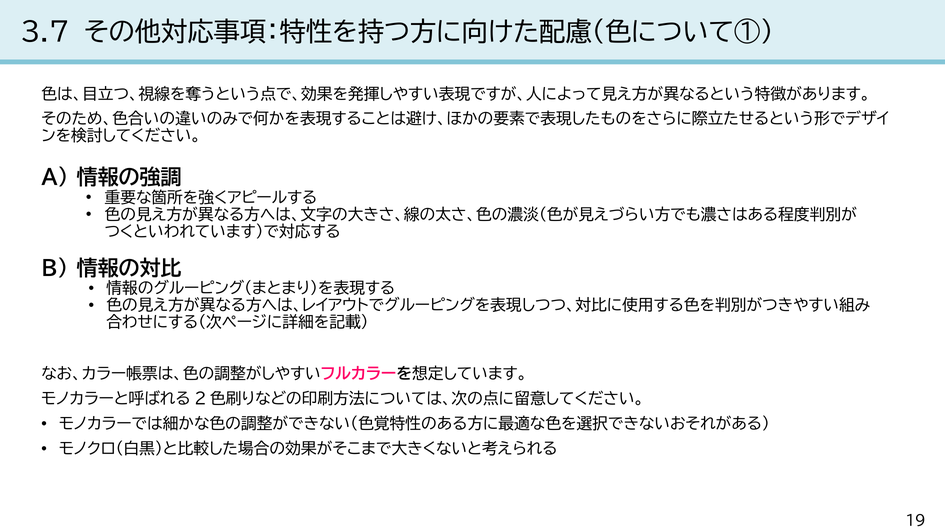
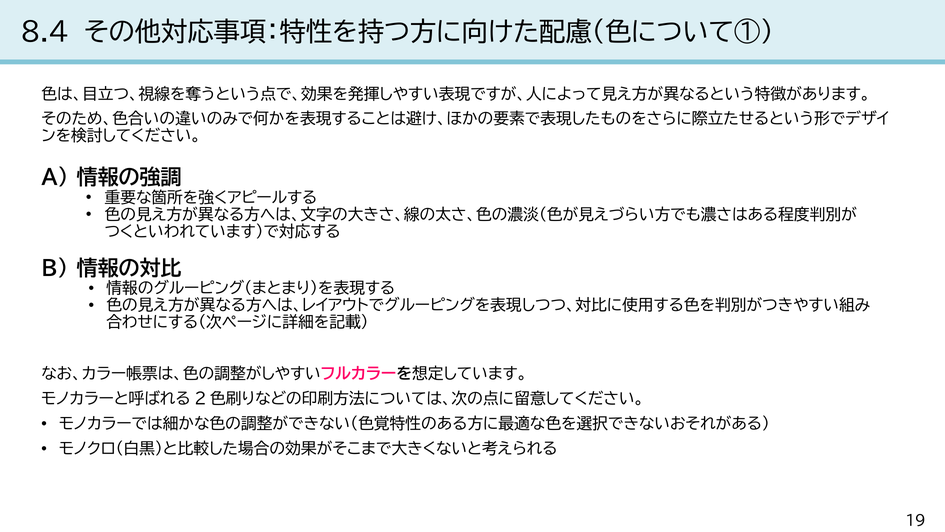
3.7: 3.7 -> 8.4 (45, 33)
